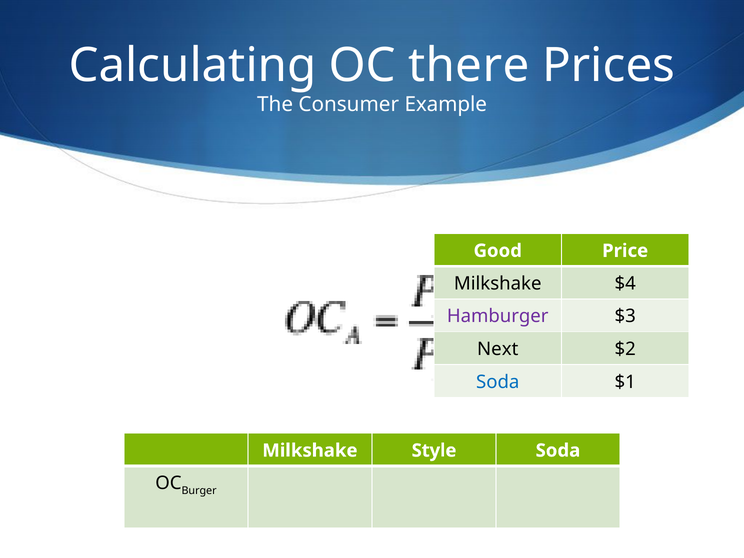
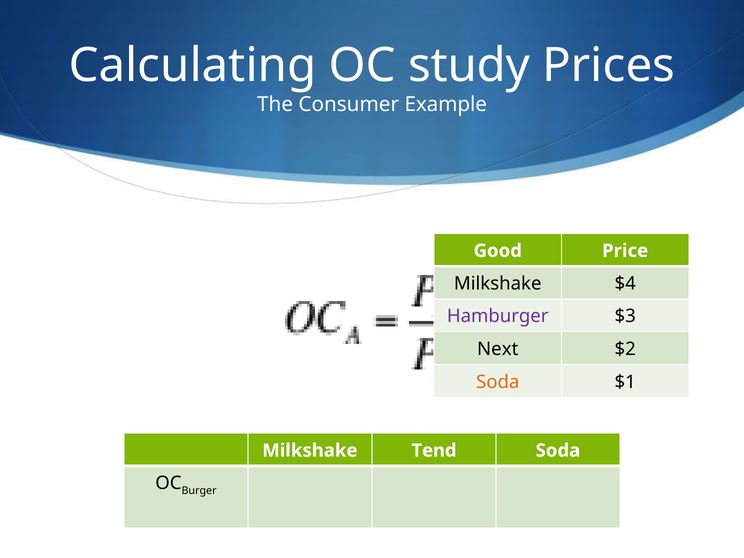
there: there -> study (469, 65)
Soda colour: blue -> orange (498, 382)
Style: Style -> Tend (434, 451)
